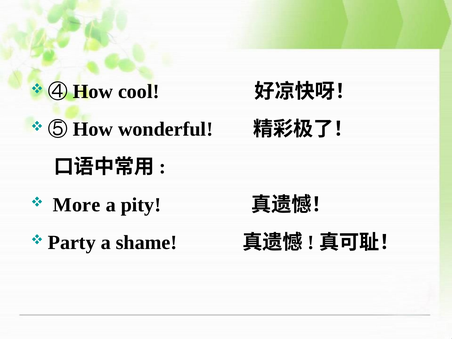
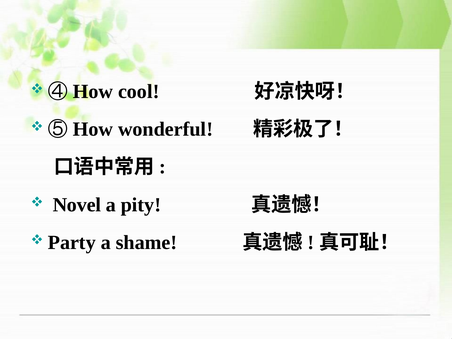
More: More -> Novel (77, 205)
